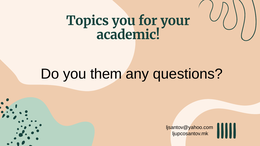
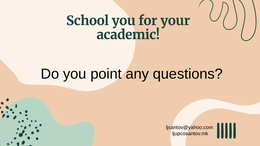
Topics: Topics -> School (87, 21)
them: them -> point (106, 74)
